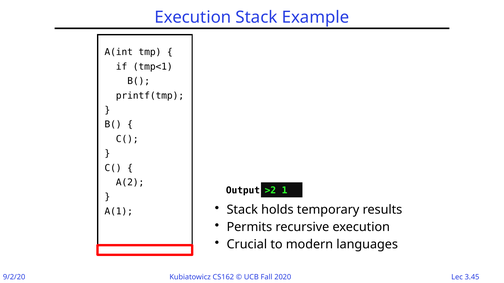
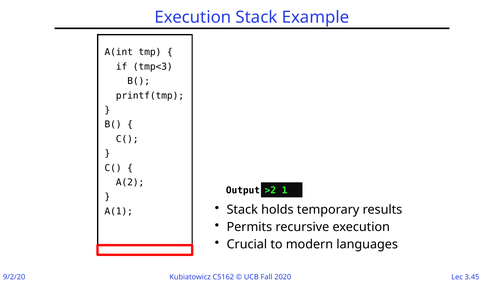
tmp<1: tmp<1 -> tmp<3 (153, 67)
